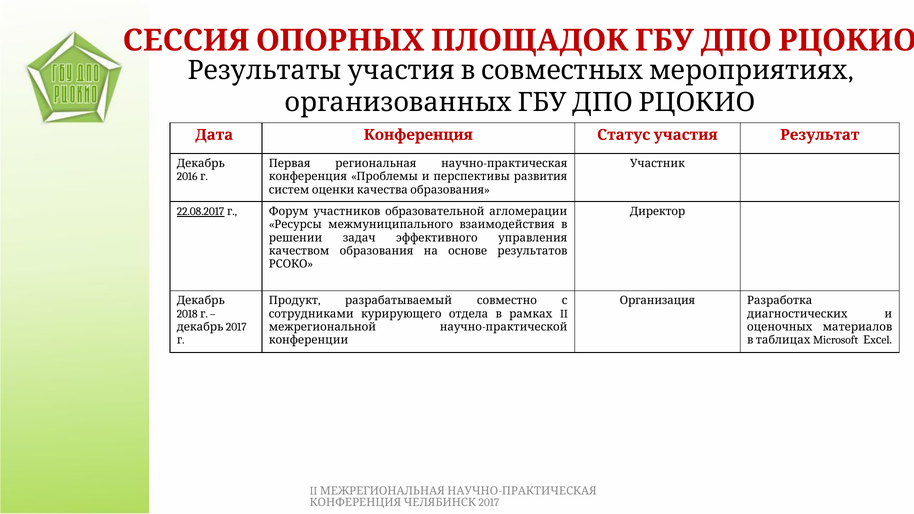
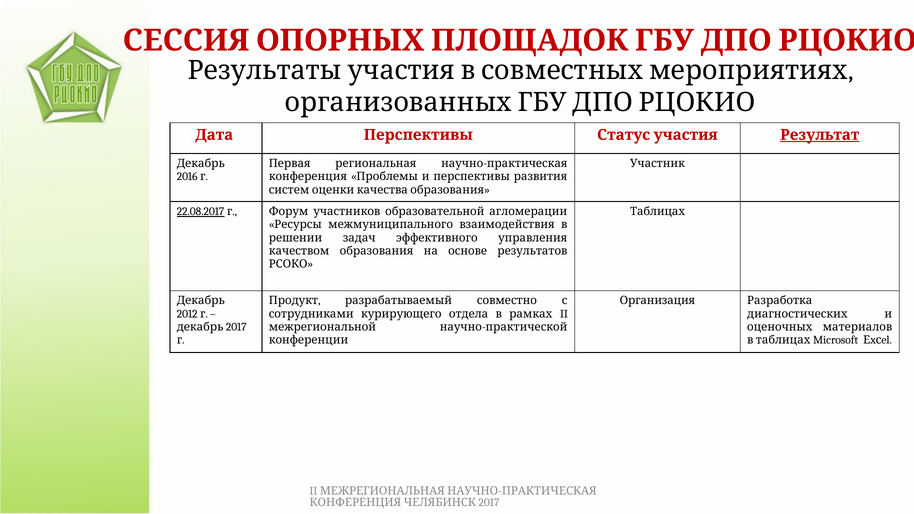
Дата Конференция: Конференция -> Перспективы (418, 135)
Результат underline: none -> present (820, 135)
Директор: Директор -> Таблицах (658, 212)
2018: 2018 -> 2012 (187, 314)
